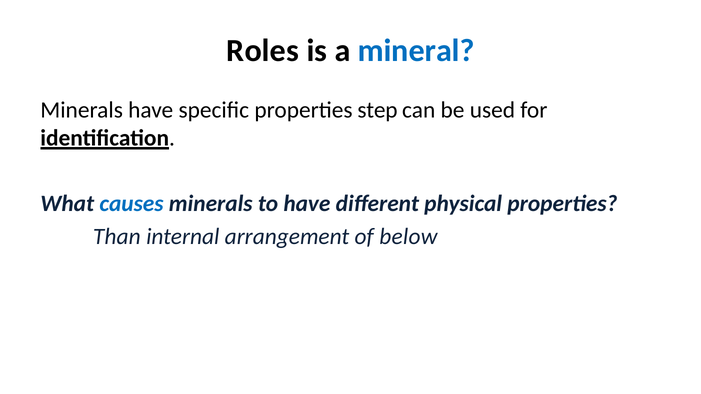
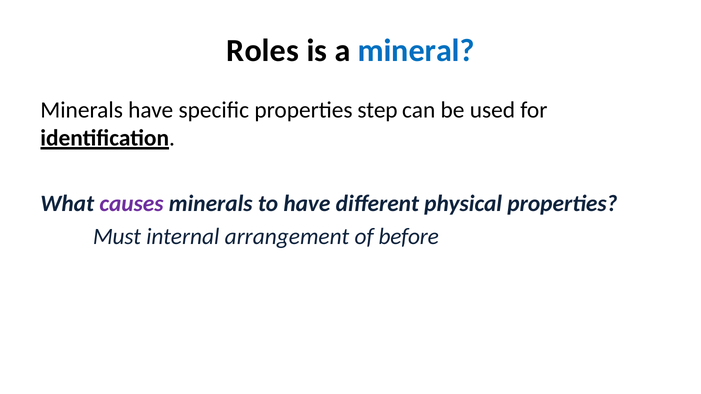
causes colour: blue -> purple (131, 204)
Than: Than -> Must (117, 237)
below: below -> before (409, 237)
